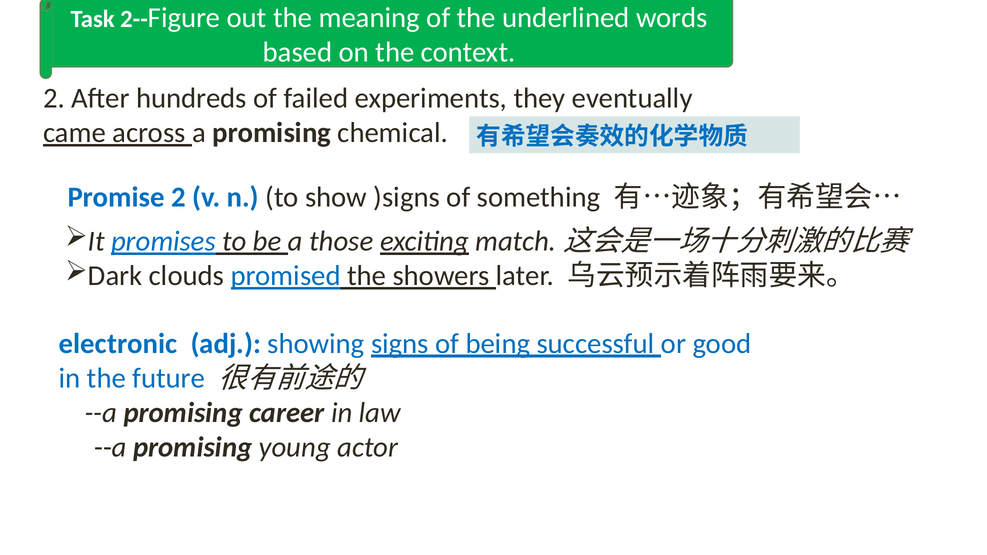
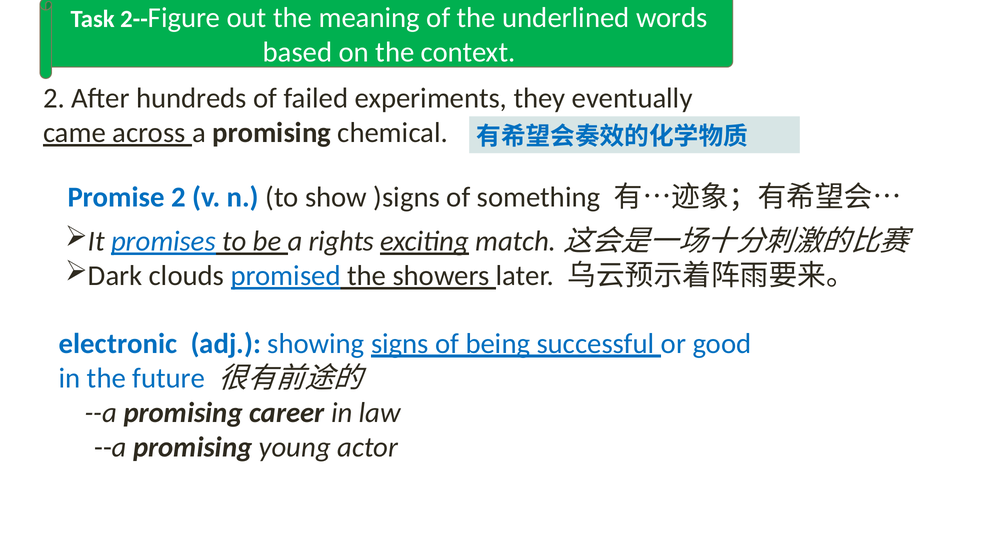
those: those -> rights (341, 241)
